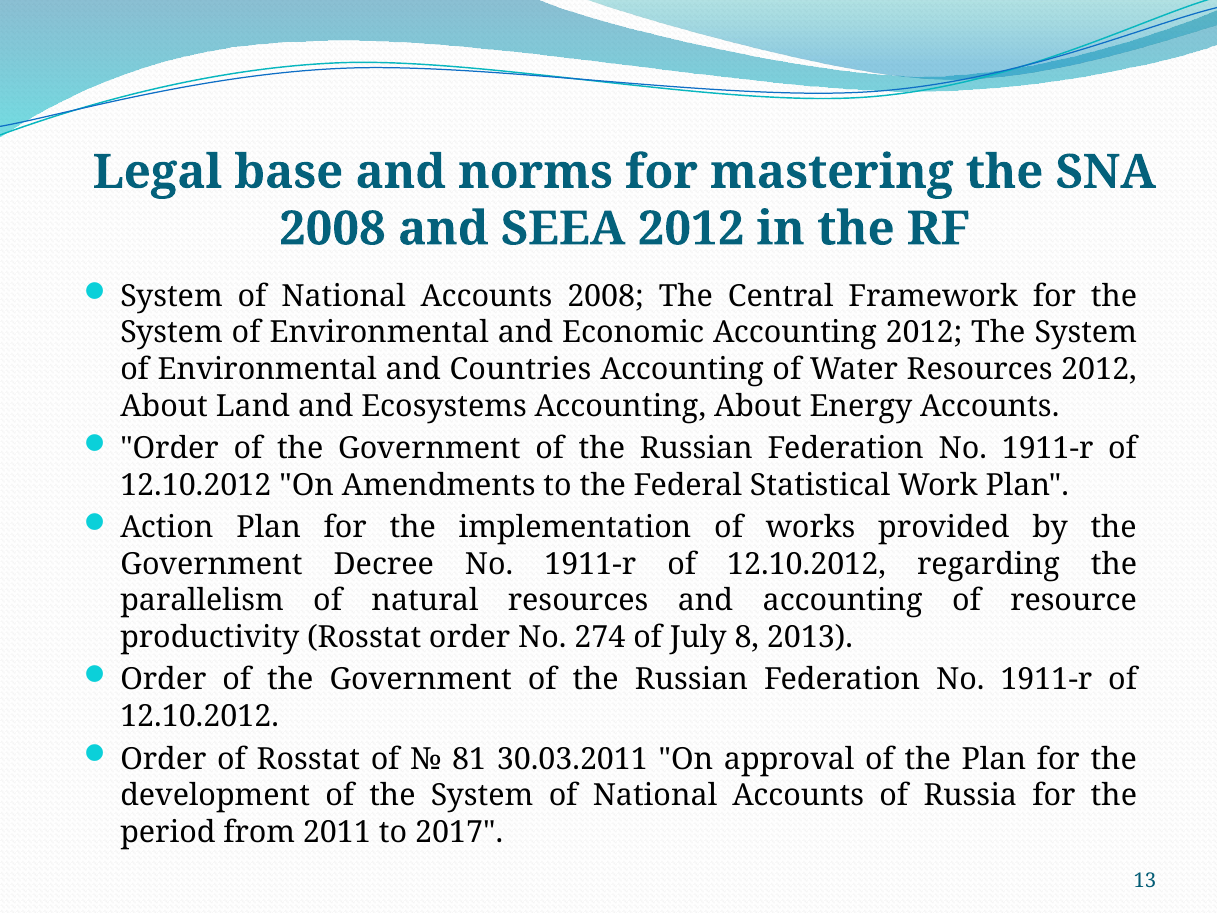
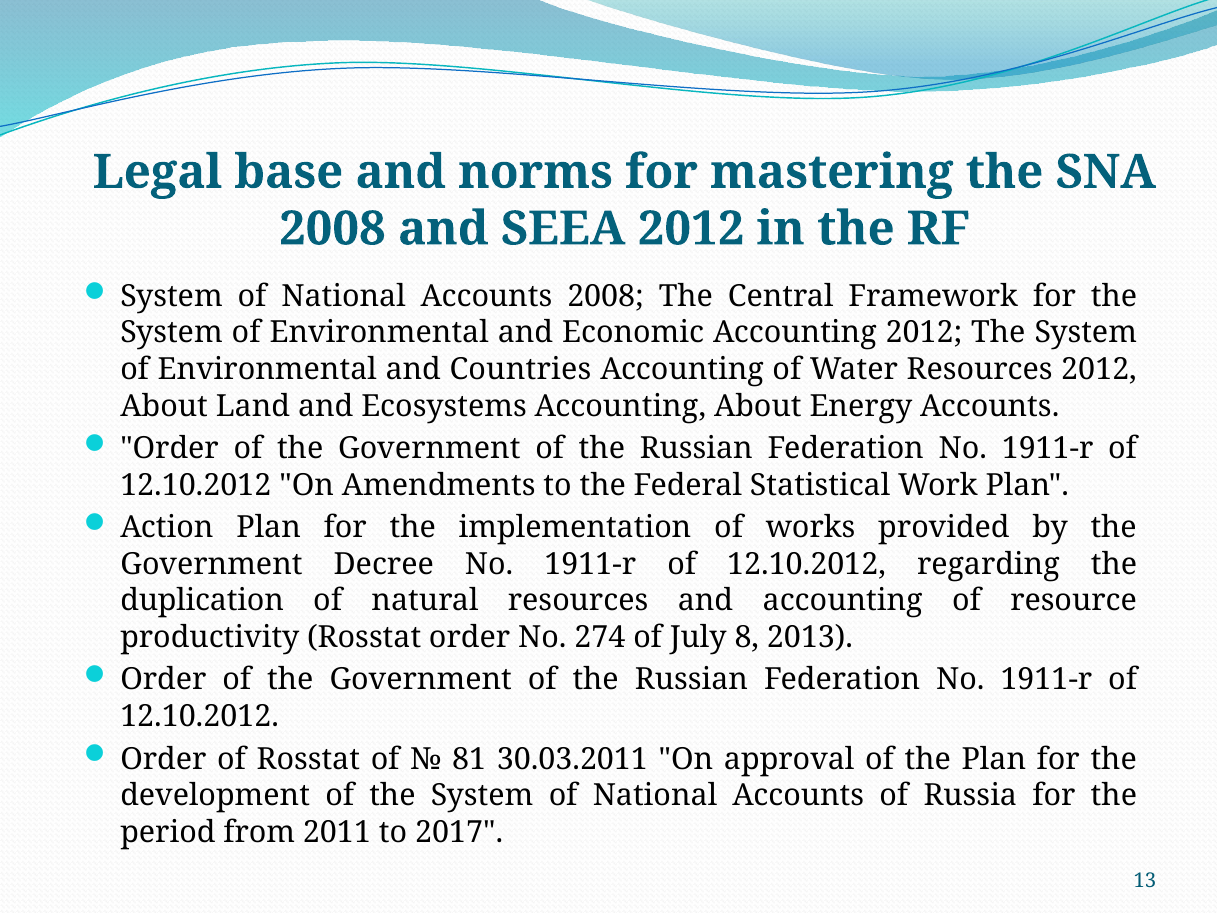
parallelism: parallelism -> duplication (202, 601)
